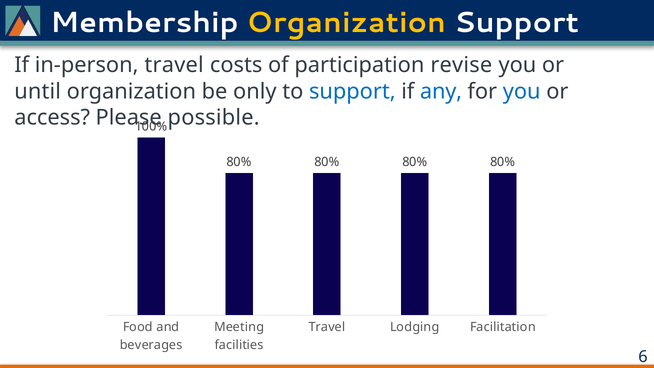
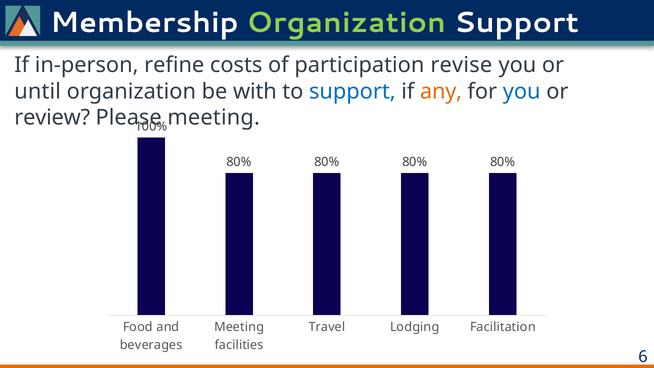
Organization colour: yellow -> light green (347, 22)
in-person travel: travel -> refine (174, 65)
only: only -> with (255, 91)
any colour: blue -> orange (441, 91)
access: access -> review (52, 118)
possible: possible -> meeting (214, 118)
